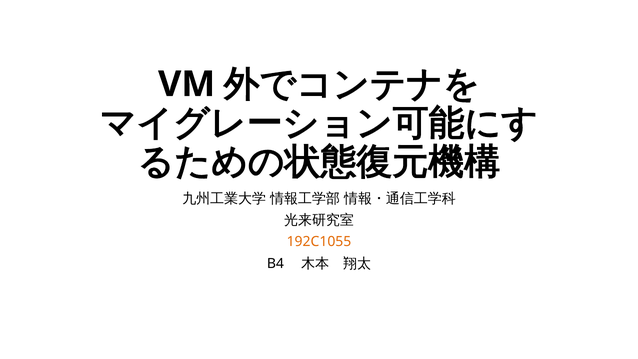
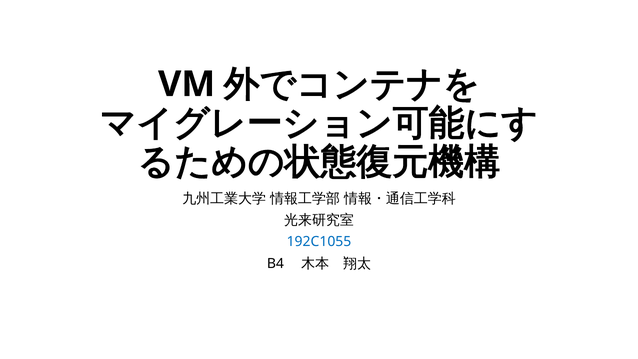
192C1055 colour: orange -> blue (319, 242)
